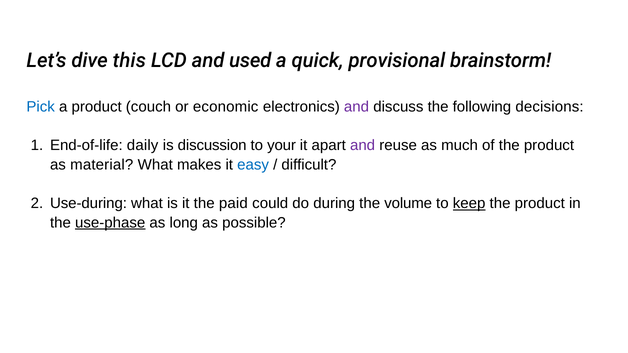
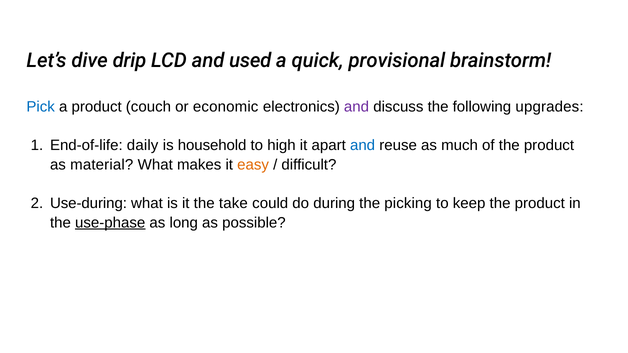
this: this -> drip (129, 61)
decisions: decisions -> upgrades (550, 107)
discussion: discussion -> household (212, 146)
your: your -> high (281, 146)
and colour: purple -> blue (363, 146)
easy colour: blue -> orange (253, 165)
paid: paid -> take (233, 204)
volume: volume -> picking (408, 204)
keep underline: present -> none (469, 204)
